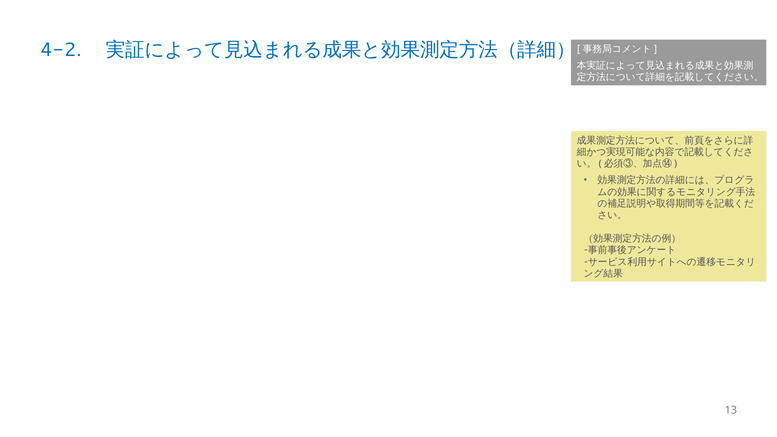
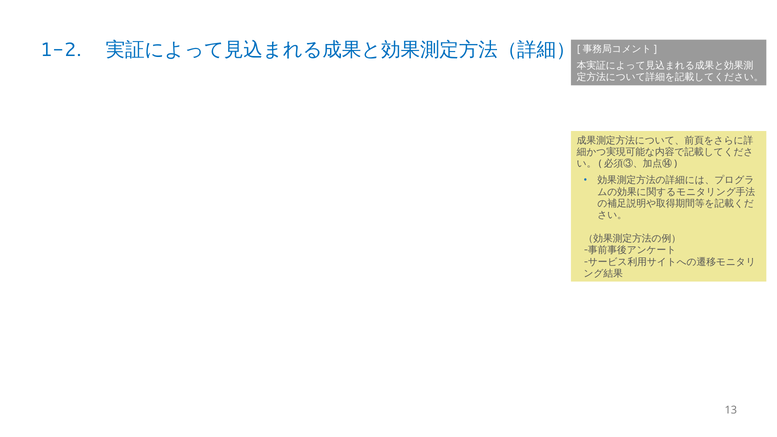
4-2: 4-2 -> 1-2 (61, 50)
